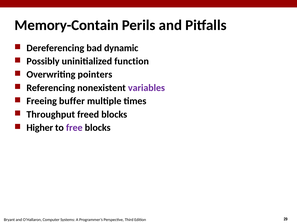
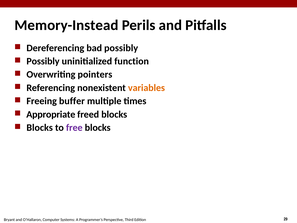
Memory-Contain: Memory-Contain -> Memory-Instead (66, 25)
bad dynamic: dynamic -> possibly (121, 48)
variables colour: purple -> orange (146, 88)
Throughput: Throughput -> Appropriate (51, 114)
Higher: Higher -> Blocks (40, 127)
